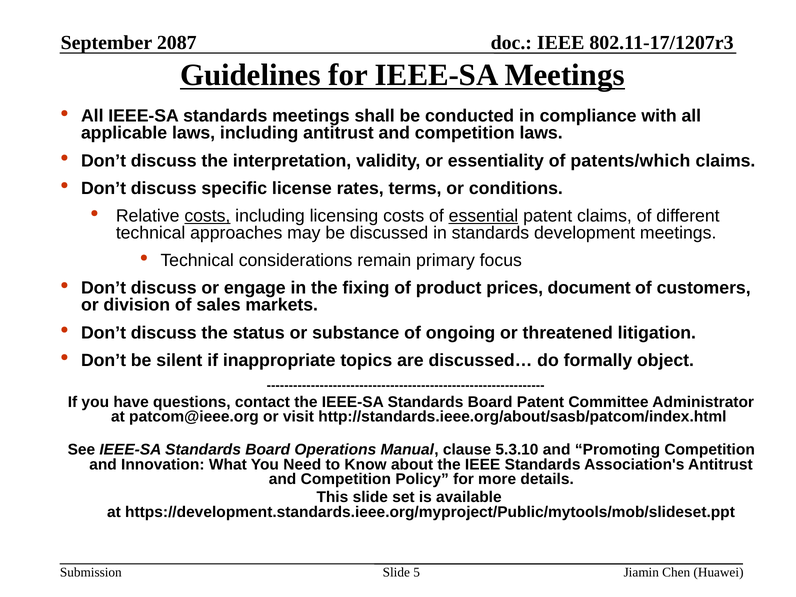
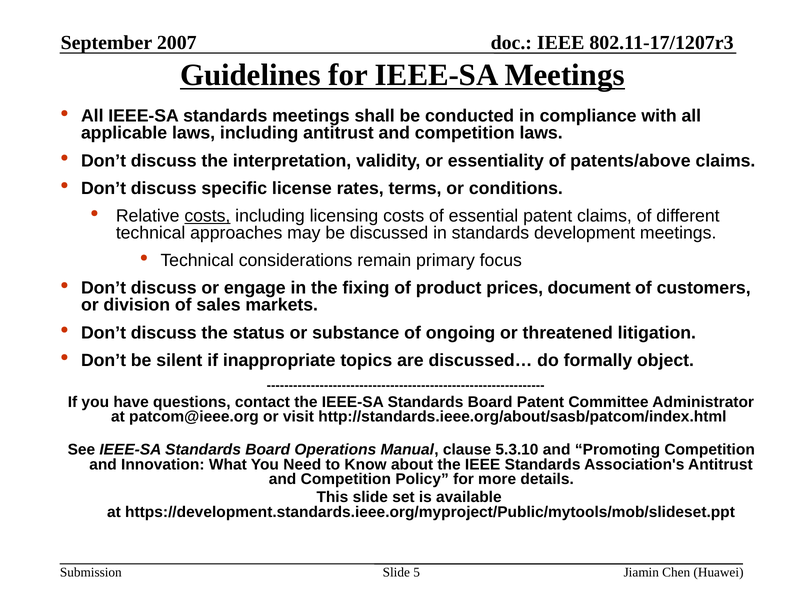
2087: 2087 -> 2007 (177, 43)
patents/which: patents/which -> patents/above (630, 161)
essential underline: present -> none (483, 216)
